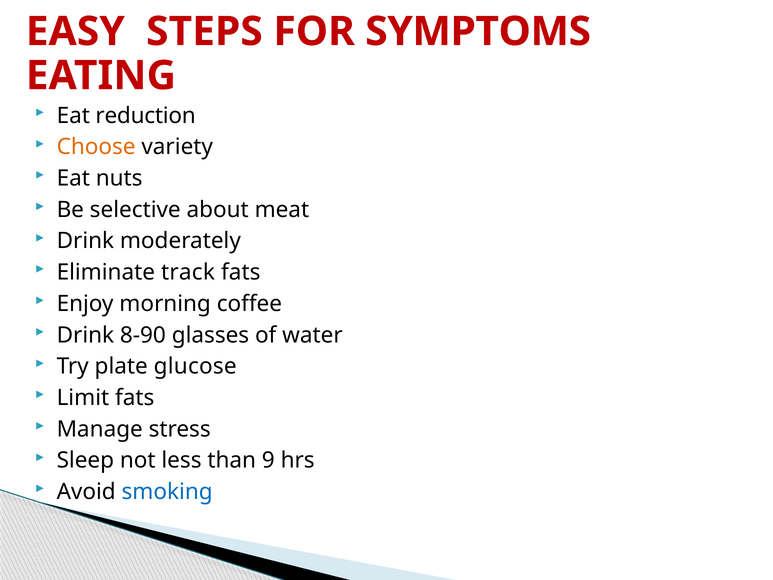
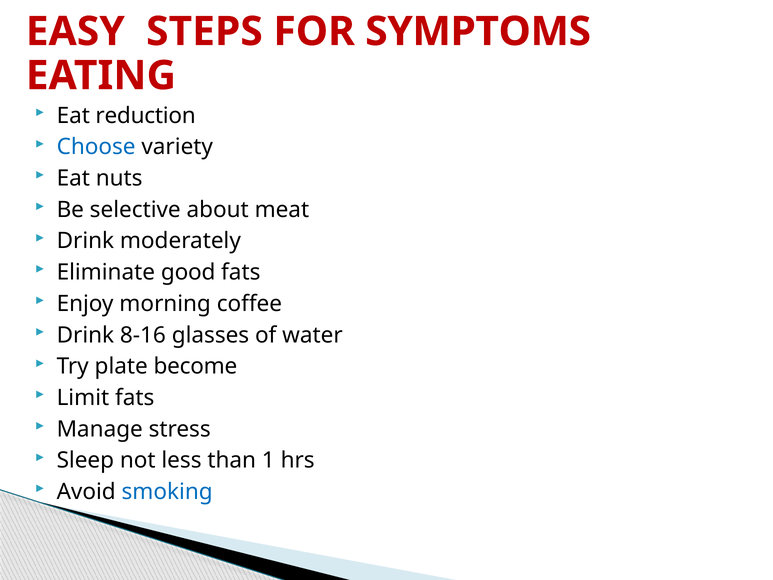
Choose colour: orange -> blue (96, 147)
track: track -> good (188, 272)
8-90: 8-90 -> 8-16 (143, 335)
glucose: glucose -> become (195, 366)
9: 9 -> 1 (268, 460)
